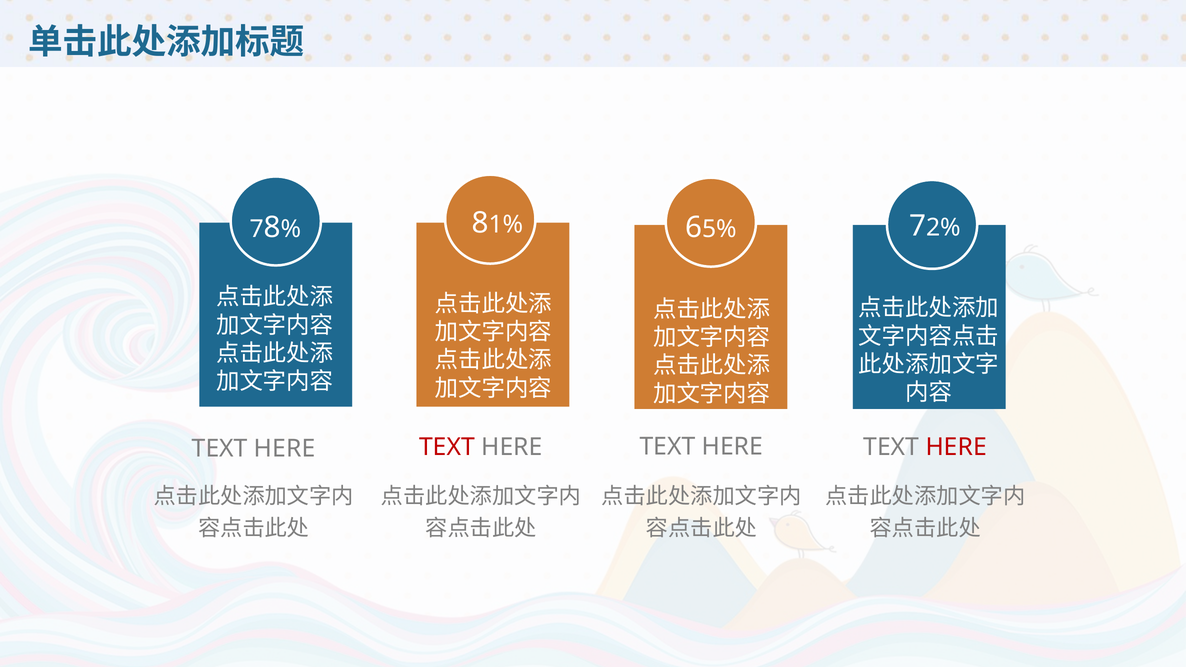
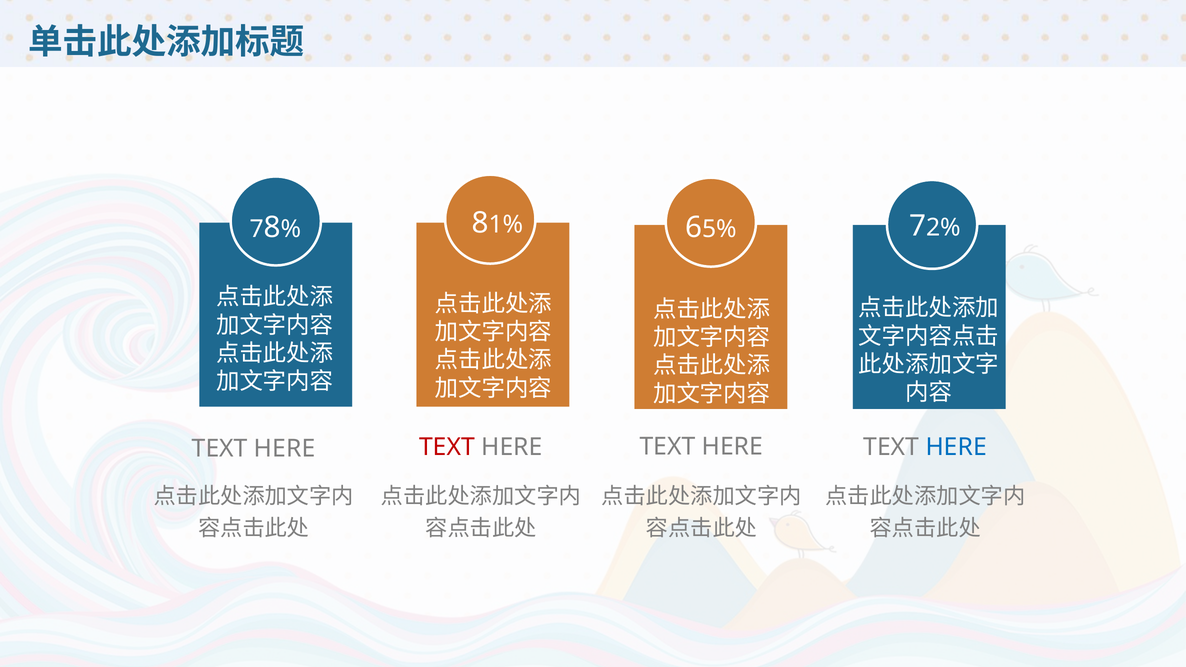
HERE colour: red -> blue (956, 447)
